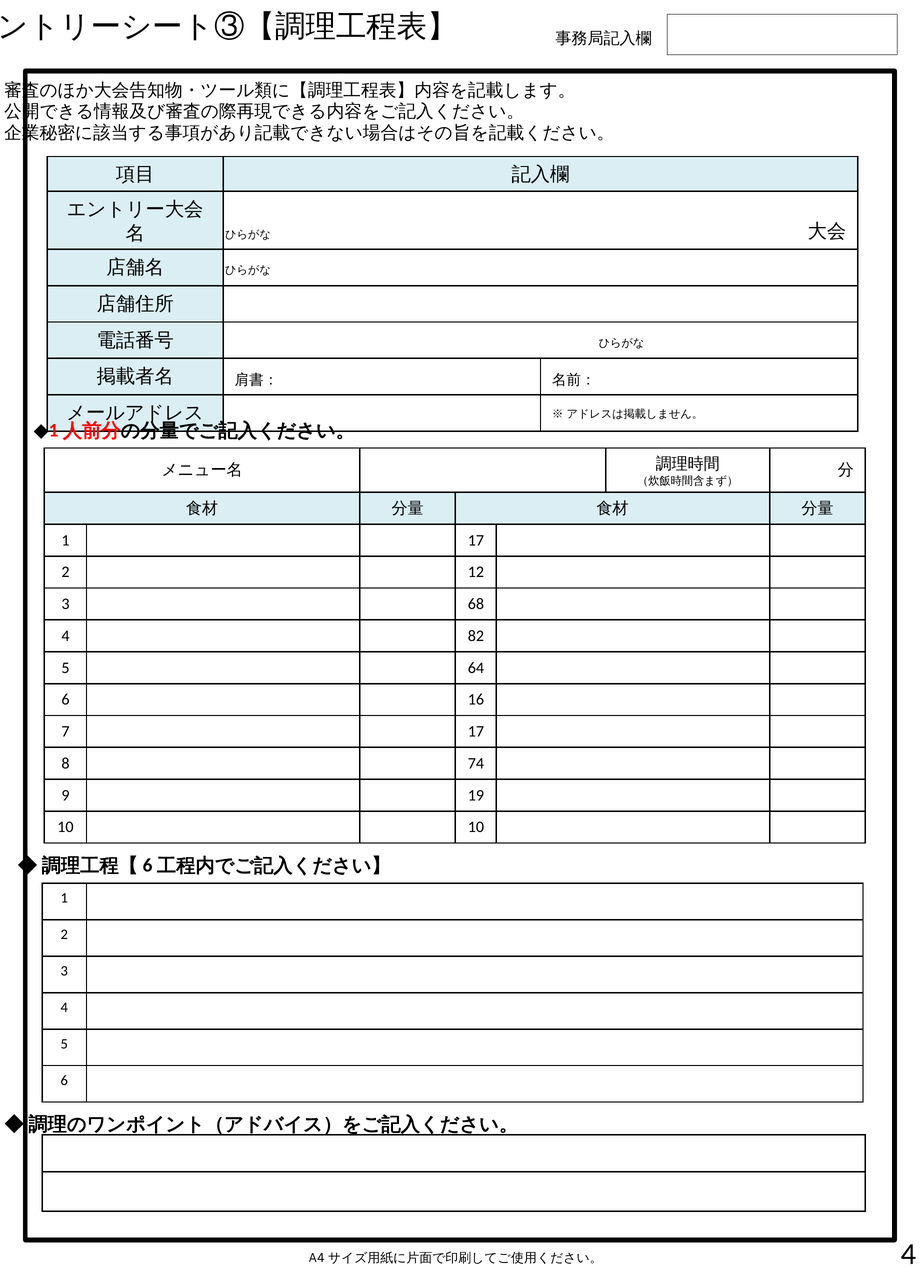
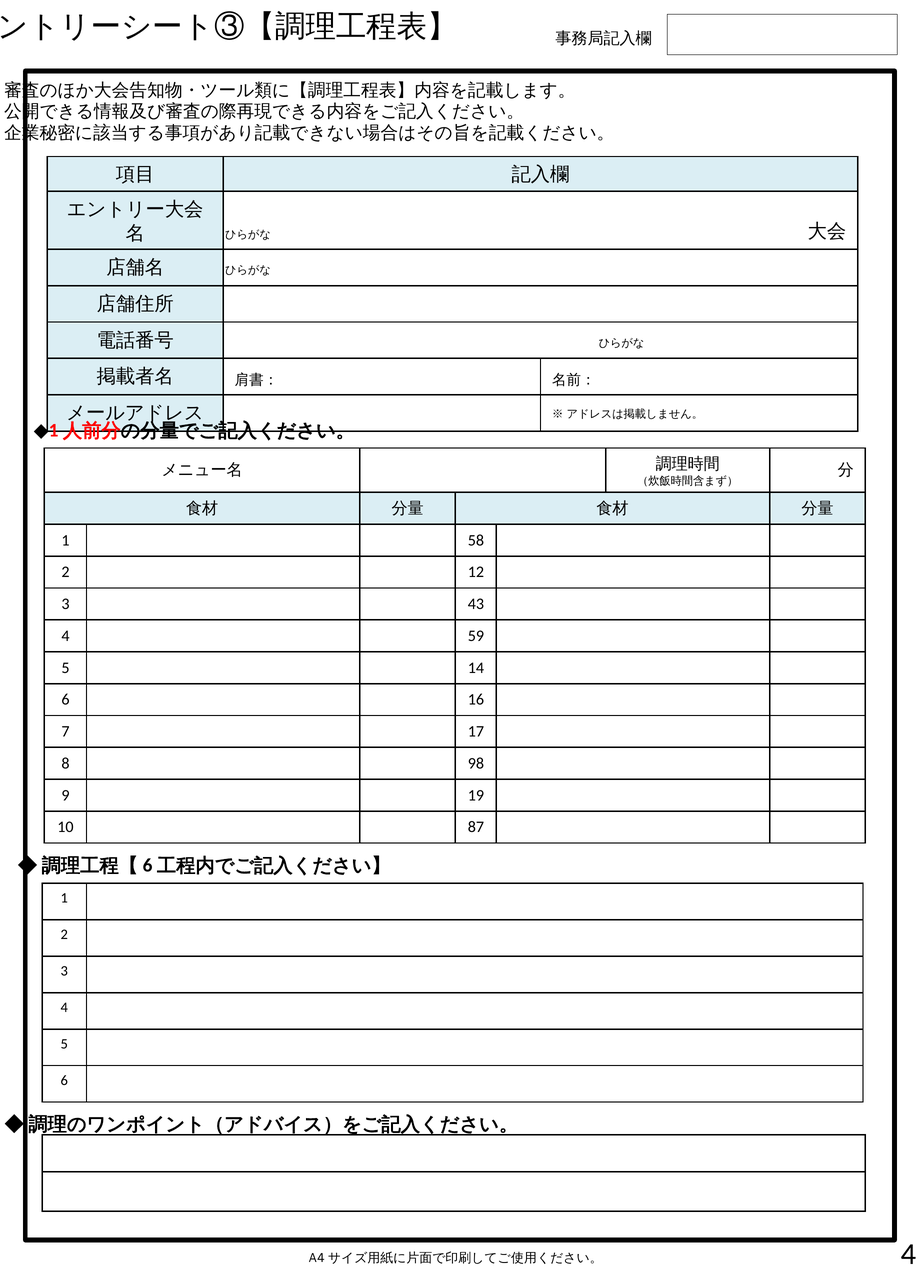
1 17: 17 -> 58 (476, 540)
68: 68 -> 43 (476, 604)
82: 82 -> 59 (476, 636)
64: 64 -> 14 (476, 668)
74: 74 -> 98 (476, 764)
10 10: 10 -> 87 (476, 827)
